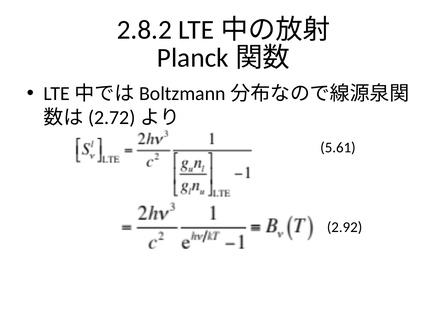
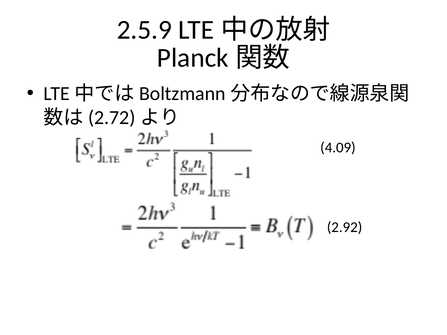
2.8.2: 2.8.2 -> 2.5.9 (144, 30)
5.61: 5.61 -> 4.09 (338, 148)
